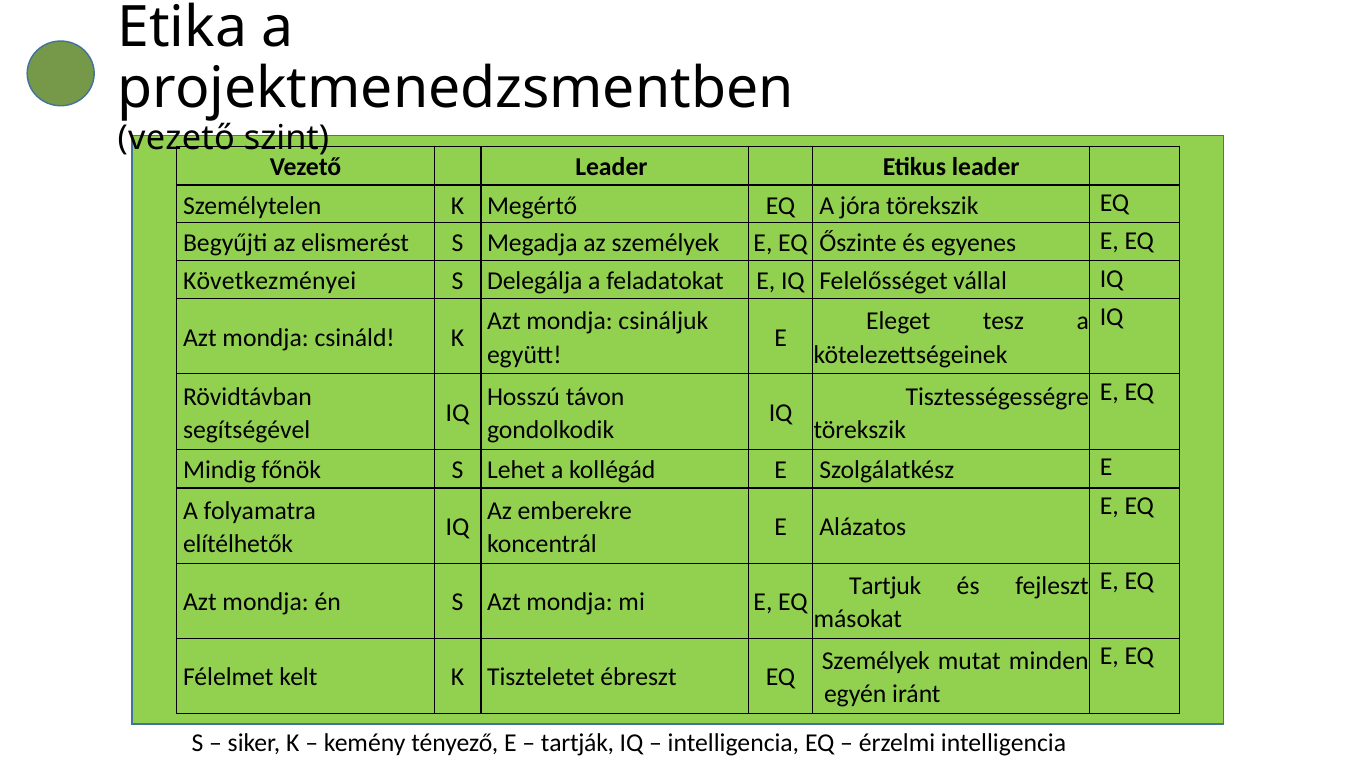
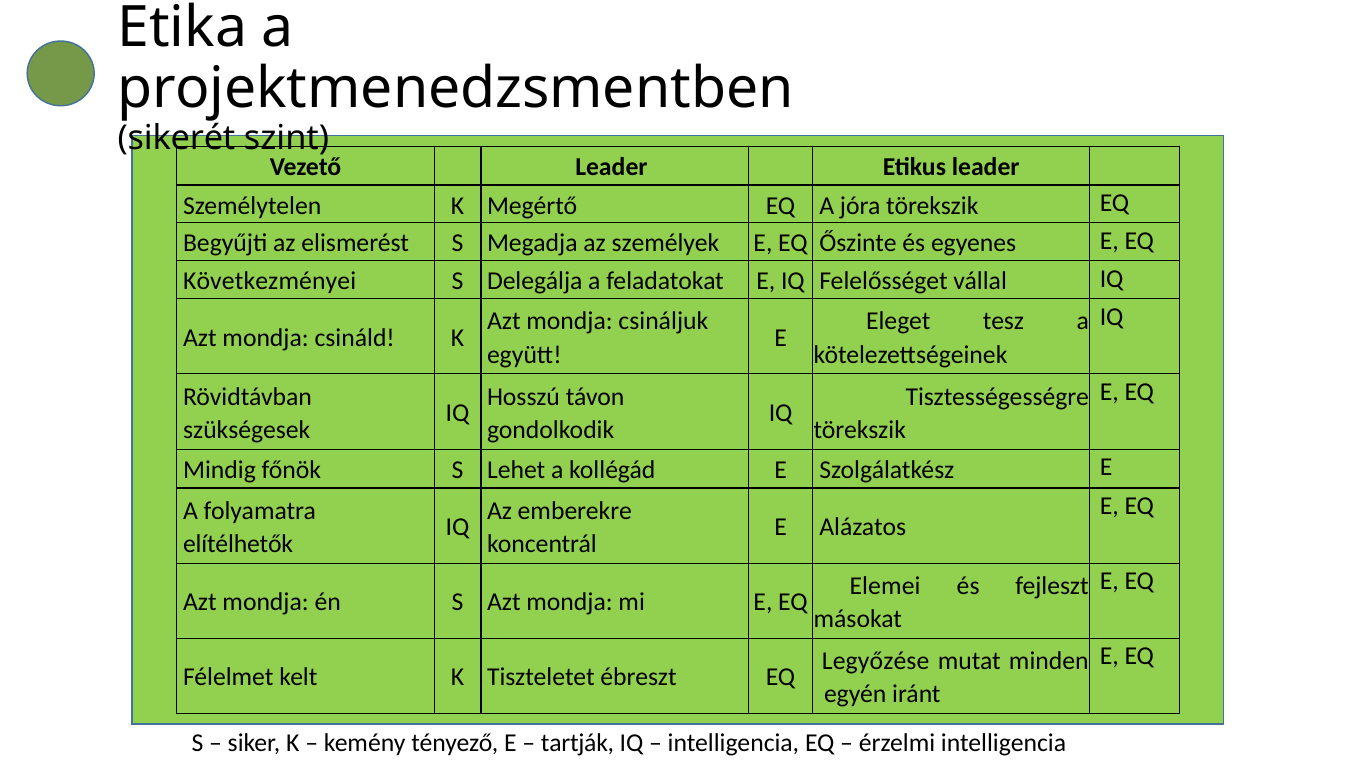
vezető: vezető -> sikerét (176, 139)
segítségével: segítségével -> szükségesek (247, 430)
Tartjuk: Tartjuk -> Elemei (885, 586)
Személyek: Személyek -> Legyőzése (876, 661)
